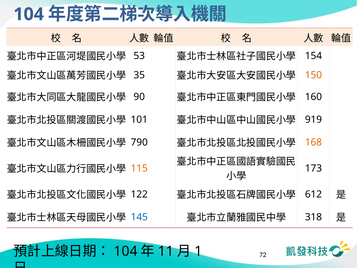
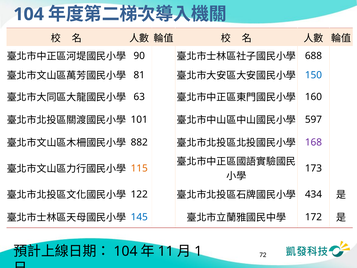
53: 53 -> 90 (139, 56)
154: 154 -> 688 (313, 56)
35: 35 -> 81 (139, 75)
150 colour: orange -> blue (313, 75)
90: 90 -> 63 (139, 97)
919: 919 -> 597 (313, 119)
790: 790 -> 882 (139, 142)
168 colour: orange -> purple (313, 142)
612: 612 -> 434 (313, 194)
318: 318 -> 172 (313, 217)
